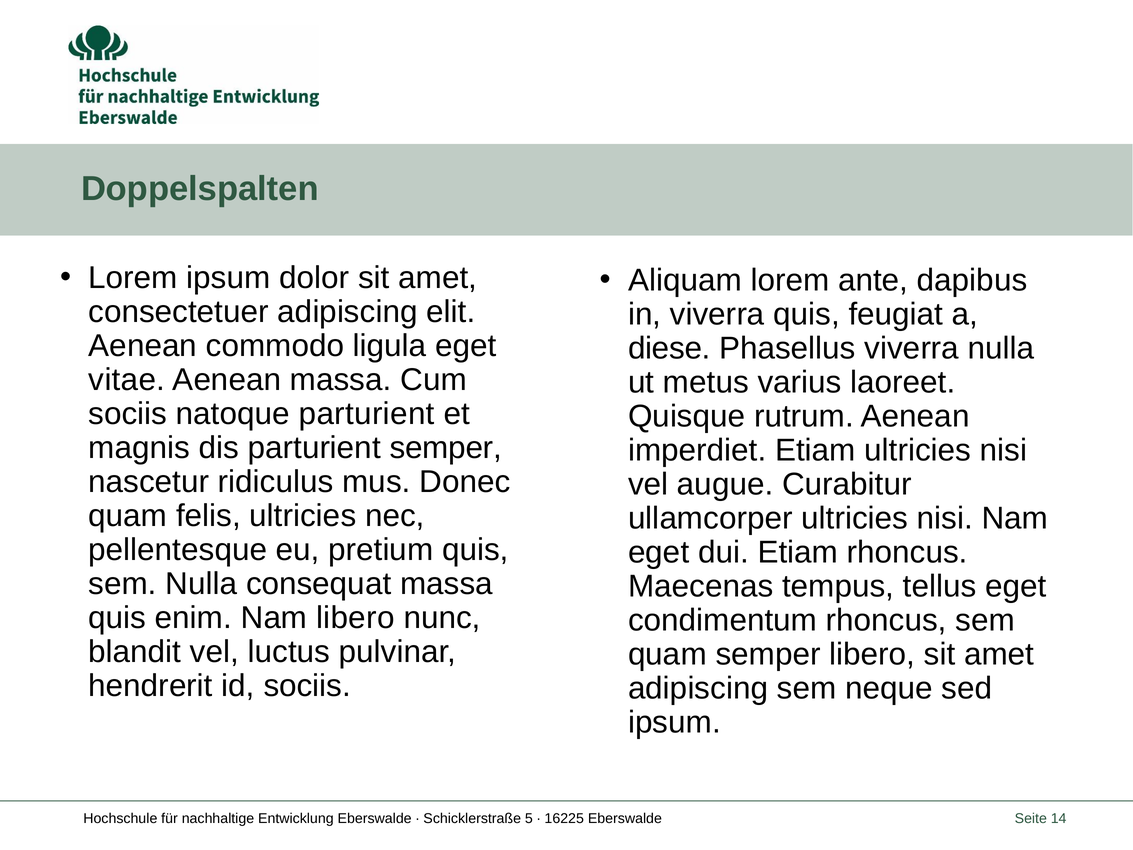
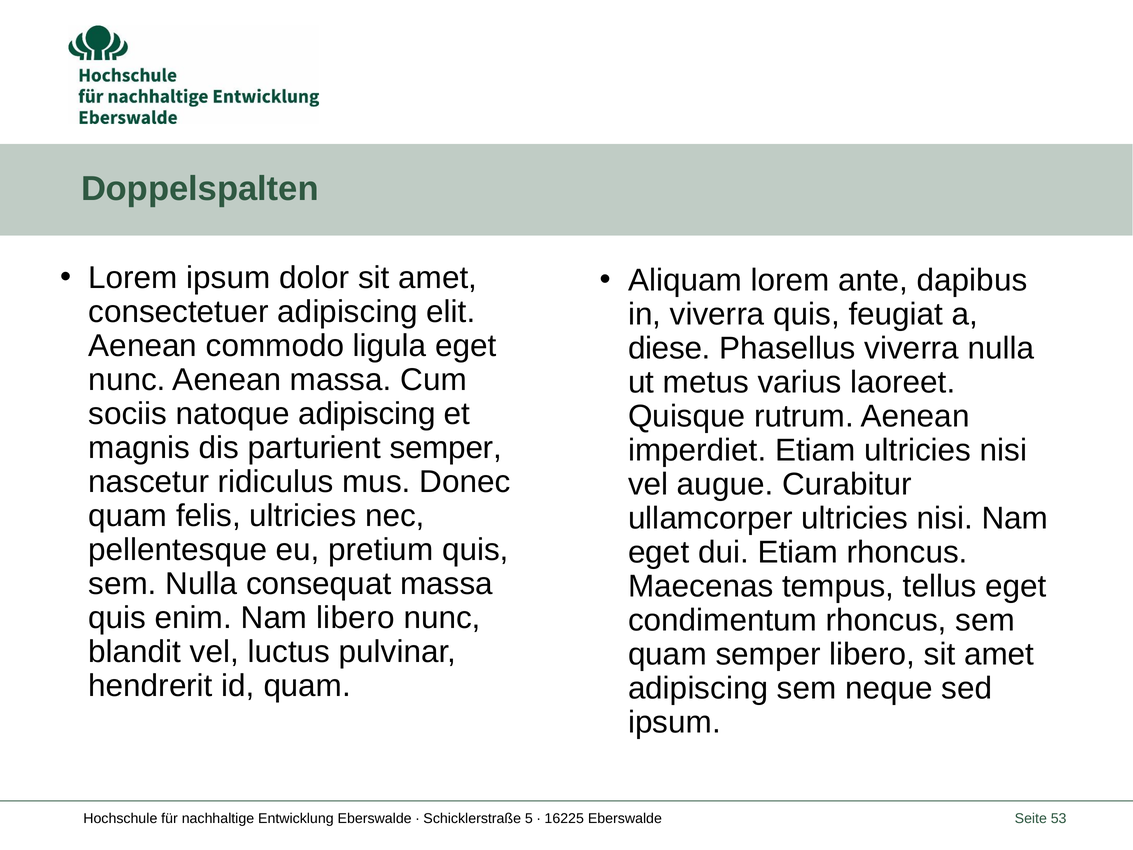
vitae: vitae -> nunc (127, 380)
natoque parturient: parturient -> adipiscing (367, 414)
id sociis: sociis -> quam (307, 686)
14: 14 -> 53 (1059, 818)
